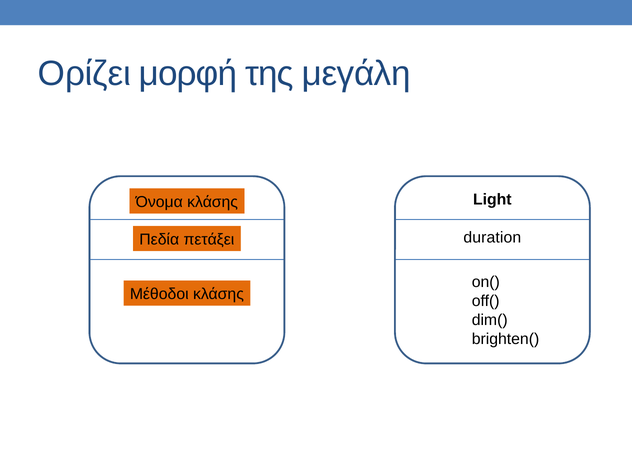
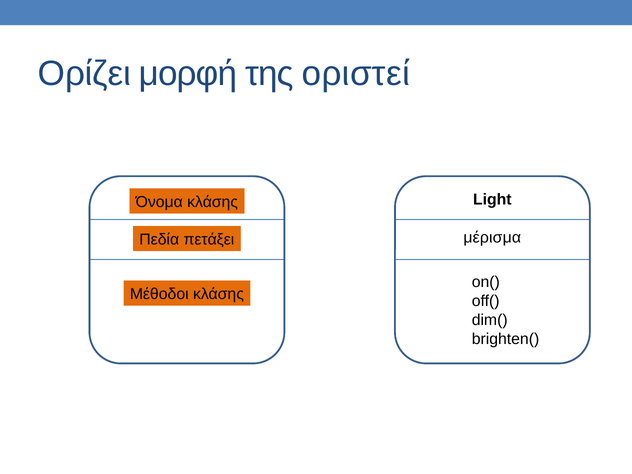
μεγάλη: μεγάλη -> οριστεί (356, 74)
duration: duration -> μέρισμα (492, 238)
